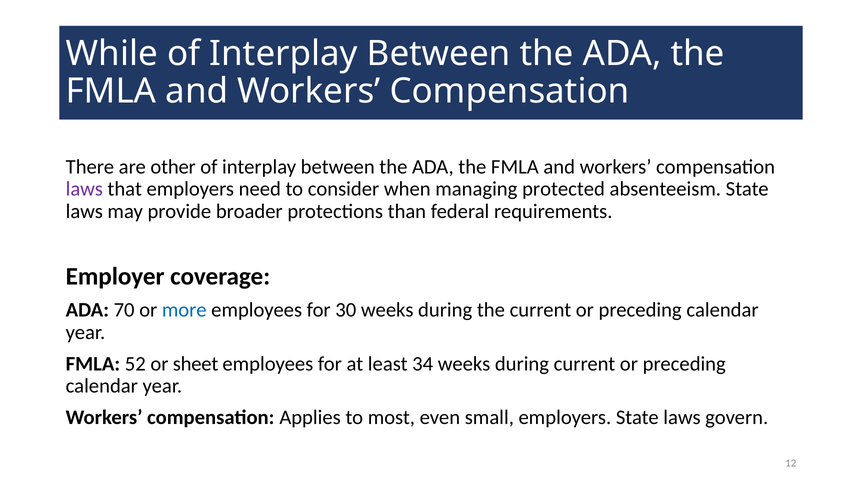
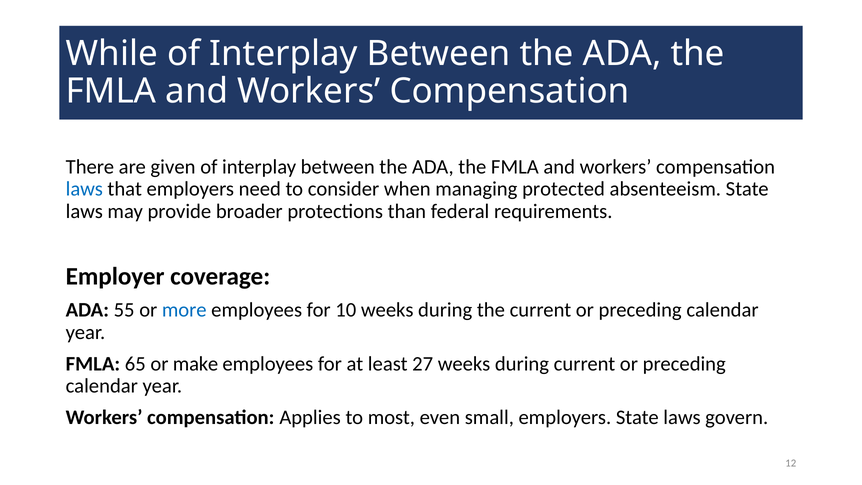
other: other -> given (173, 167)
laws colour: purple -> blue (84, 189)
70: 70 -> 55 (124, 310)
30: 30 -> 10 (346, 310)
52: 52 -> 65 (135, 364)
sheet: sheet -> make (196, 364)
34: 34 -> 27 (423, 364)
